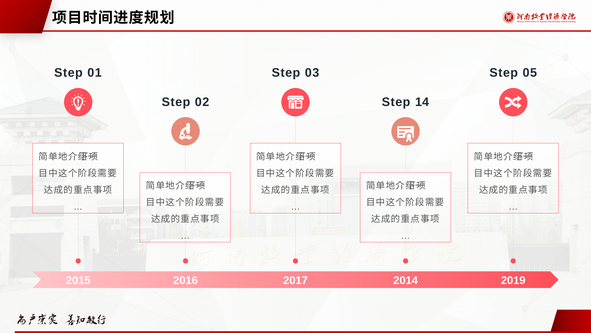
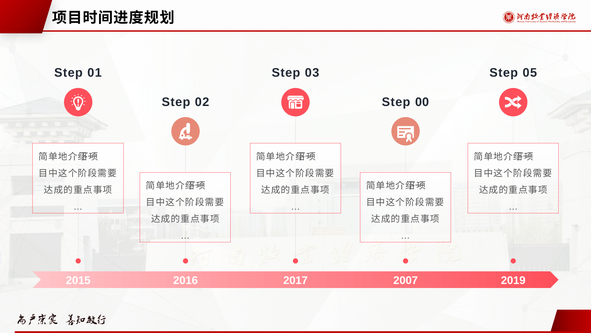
14: 14 -> 00 (422, 102)
2014: 2014 -> 2007 (406, 280)
